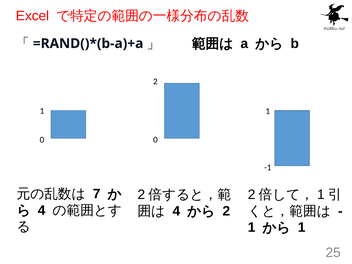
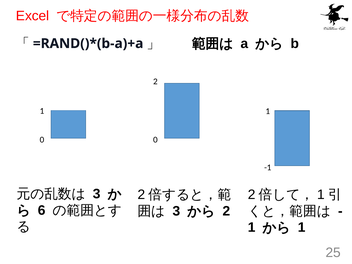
7: 7 -> 3 (97, 194)
4: 4 -> 6 (42, 210)
4: 4 -> 3 (176, 211)
